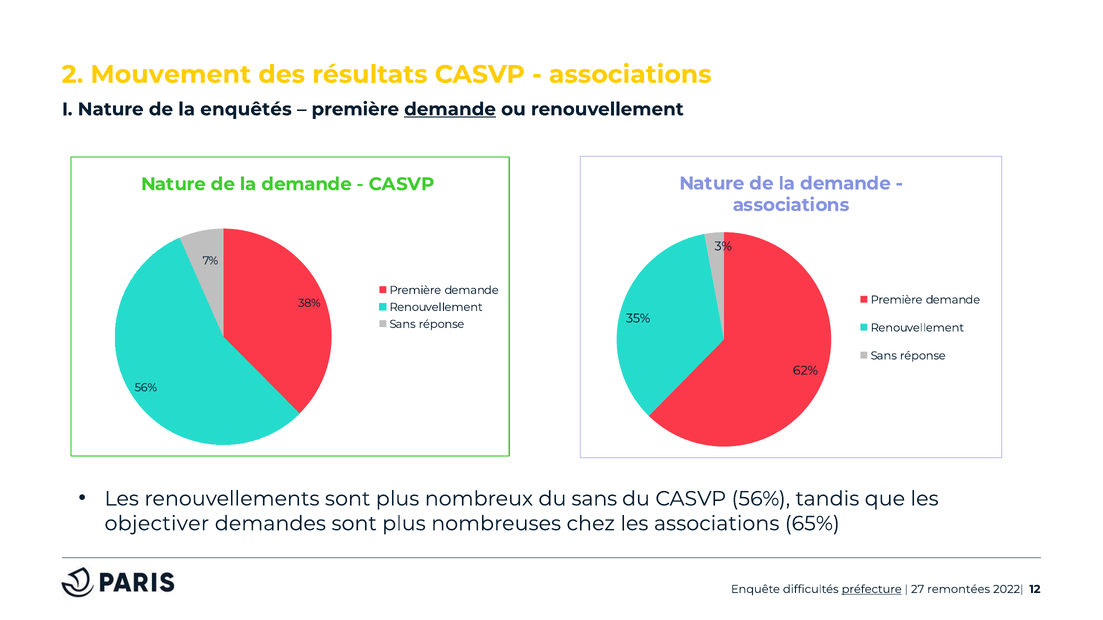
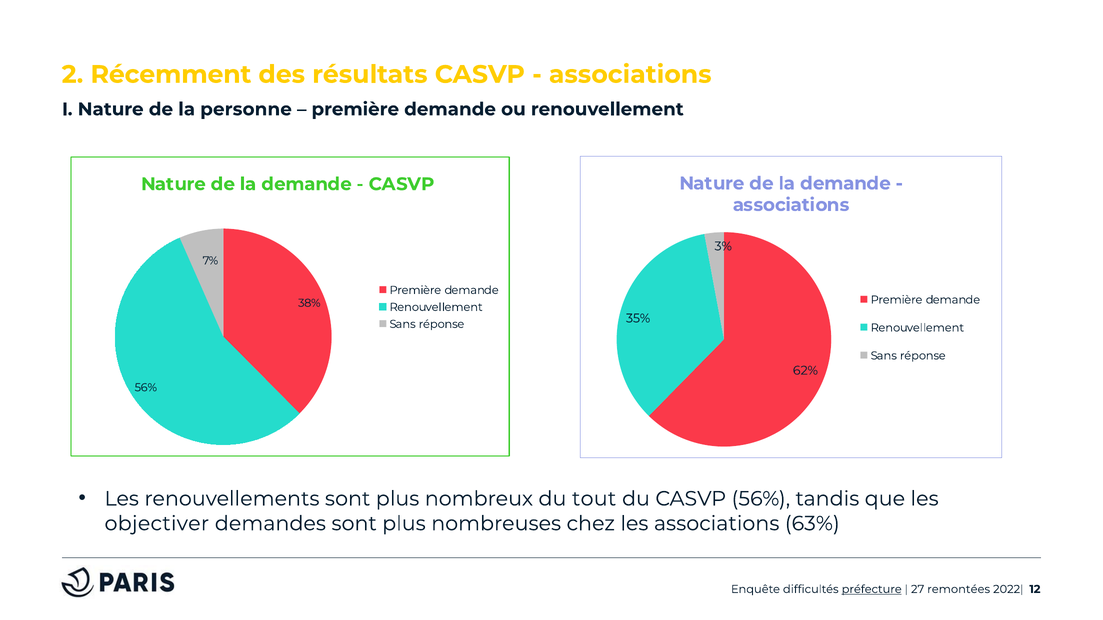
Mouvement: Mouvement -> Récemment (171, 75)
enquêtés: enquêtés -> personne (246, 109)
demande underline: present -> none (450, 109)
du sans: sans -> tout (594, 499)
65%: 65% -> 63% (812, 524)
